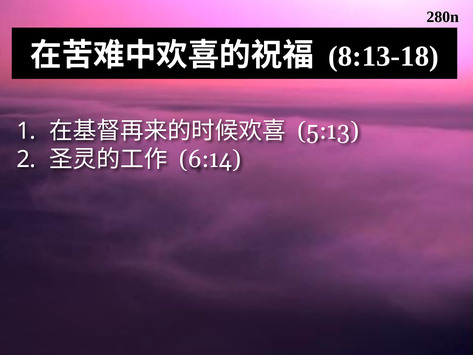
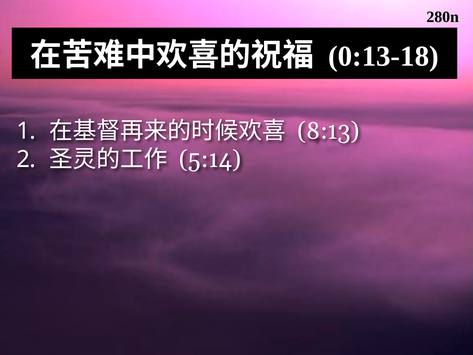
8:13-18: 8:13-18 -> 0:13-18 (383, 56)
5:13: 5:13 -> 8:13 (328, 131)
6:14: 6:14 -> 5:14 (210, 159)
